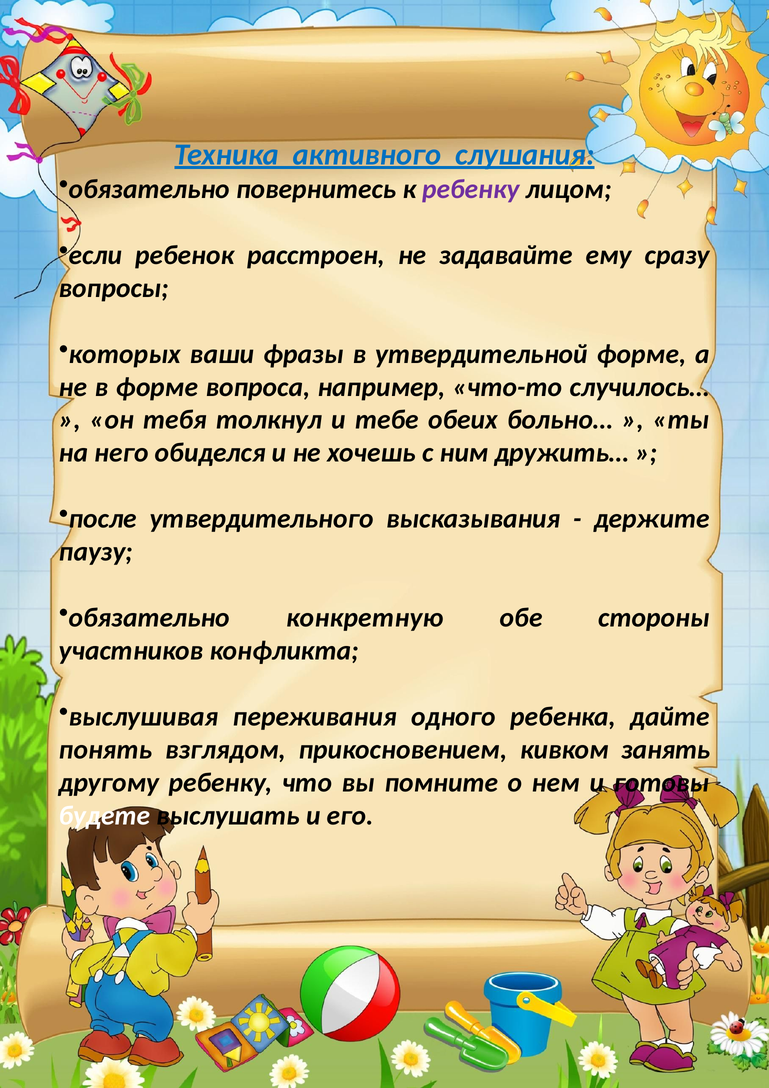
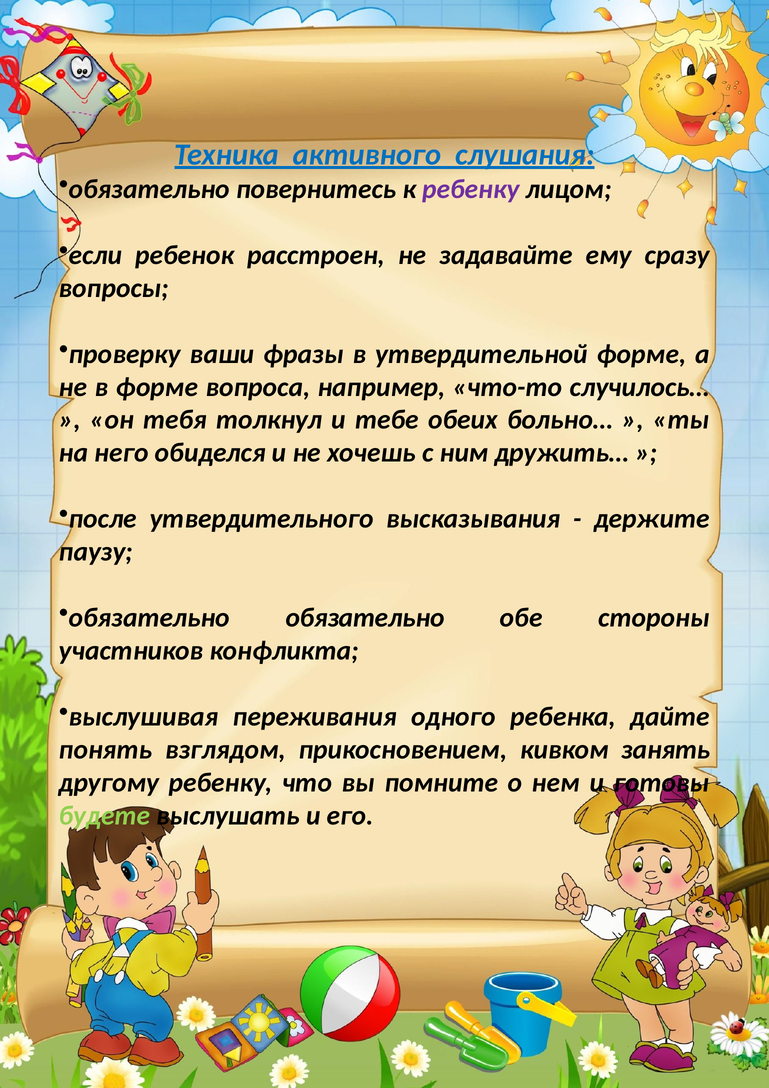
которых: которых -> проверку (125, 354)
обязательно конкретную: конкретную -> обязательно (365, 617)
будете colour: white -> light green (104, 815)
